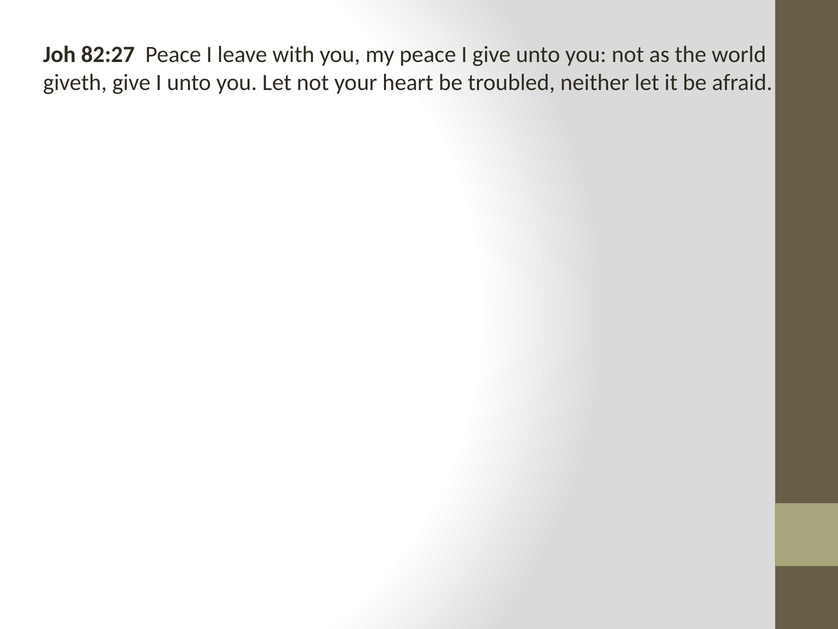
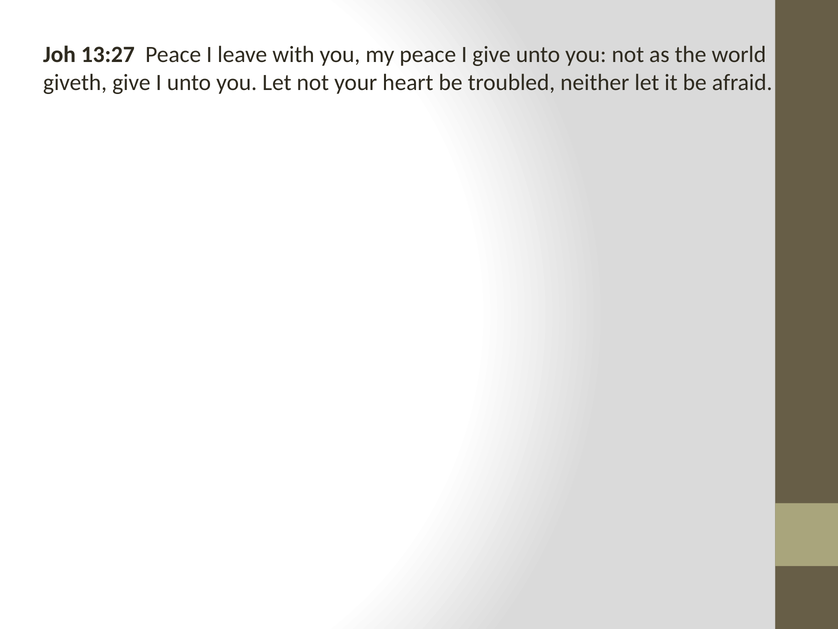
82:27: 82:27 -> 13:27 (108, 55)
